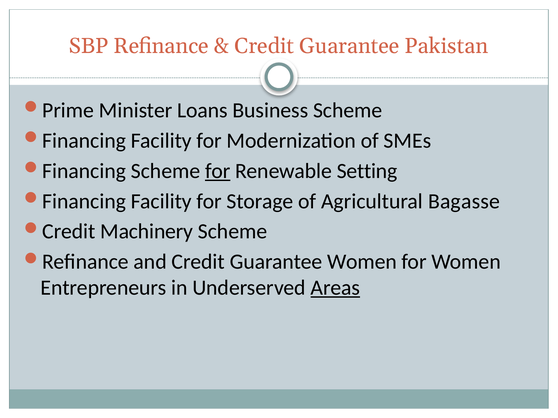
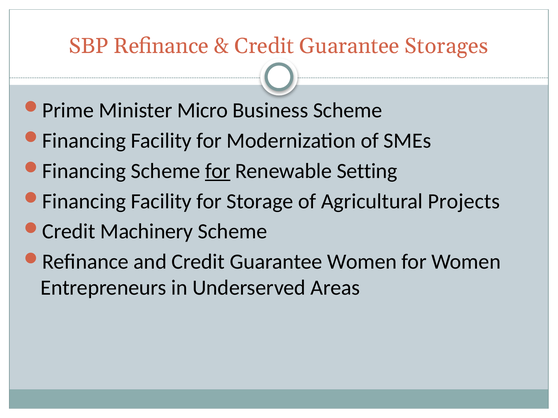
Pakistan: Pakistan -> Storages (446, 46)
Loans: Loans -> Micro (203, 110)
Bagasse: Bagasse -> Projects (464, 201)
Areas underline: present -> none (335, 288)
